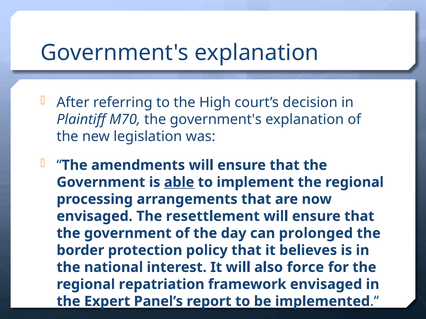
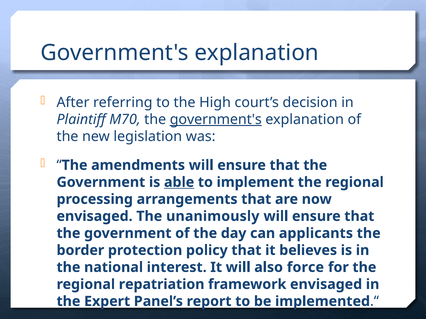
government's underline: none -> present (216, 120)
resettlement: resettlement -> unanimously (213, 217)
prolonged: prolonged -> applicants (316, 234)
